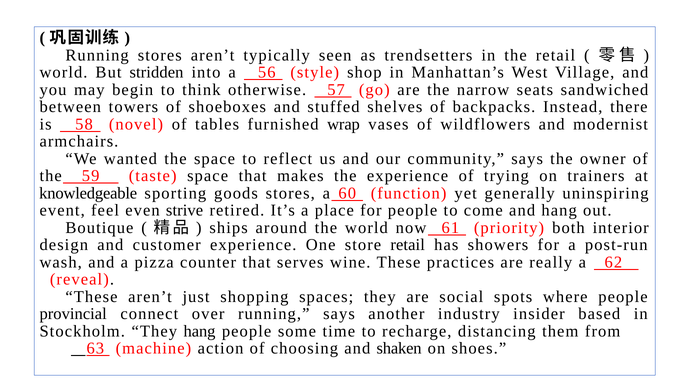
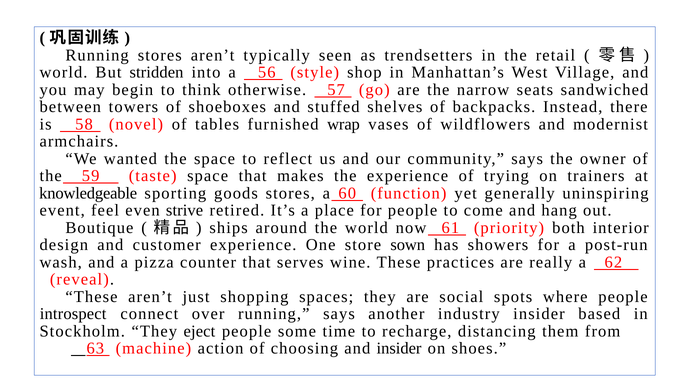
store retail: retail -> sown (408, 245)
provincial: provincial -> introspect (73, 314)
They hang: hang -> eject (199, 331)
and shaken: shaken -> insider (399, 348)
